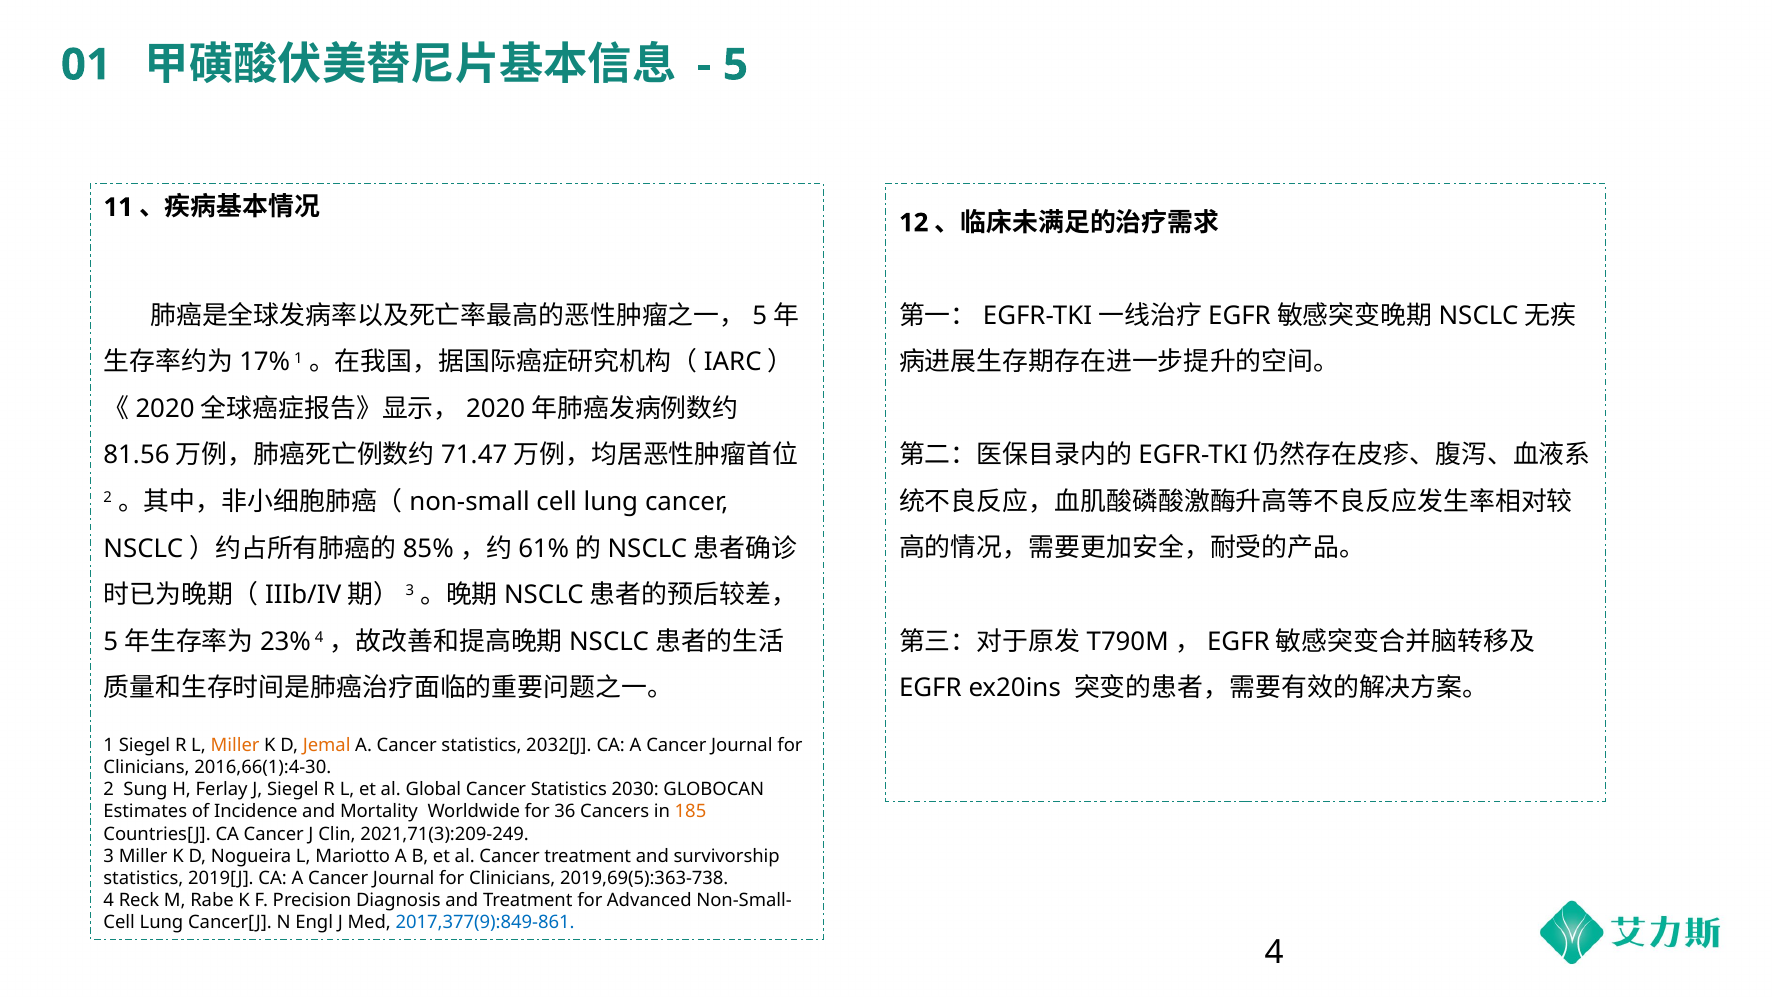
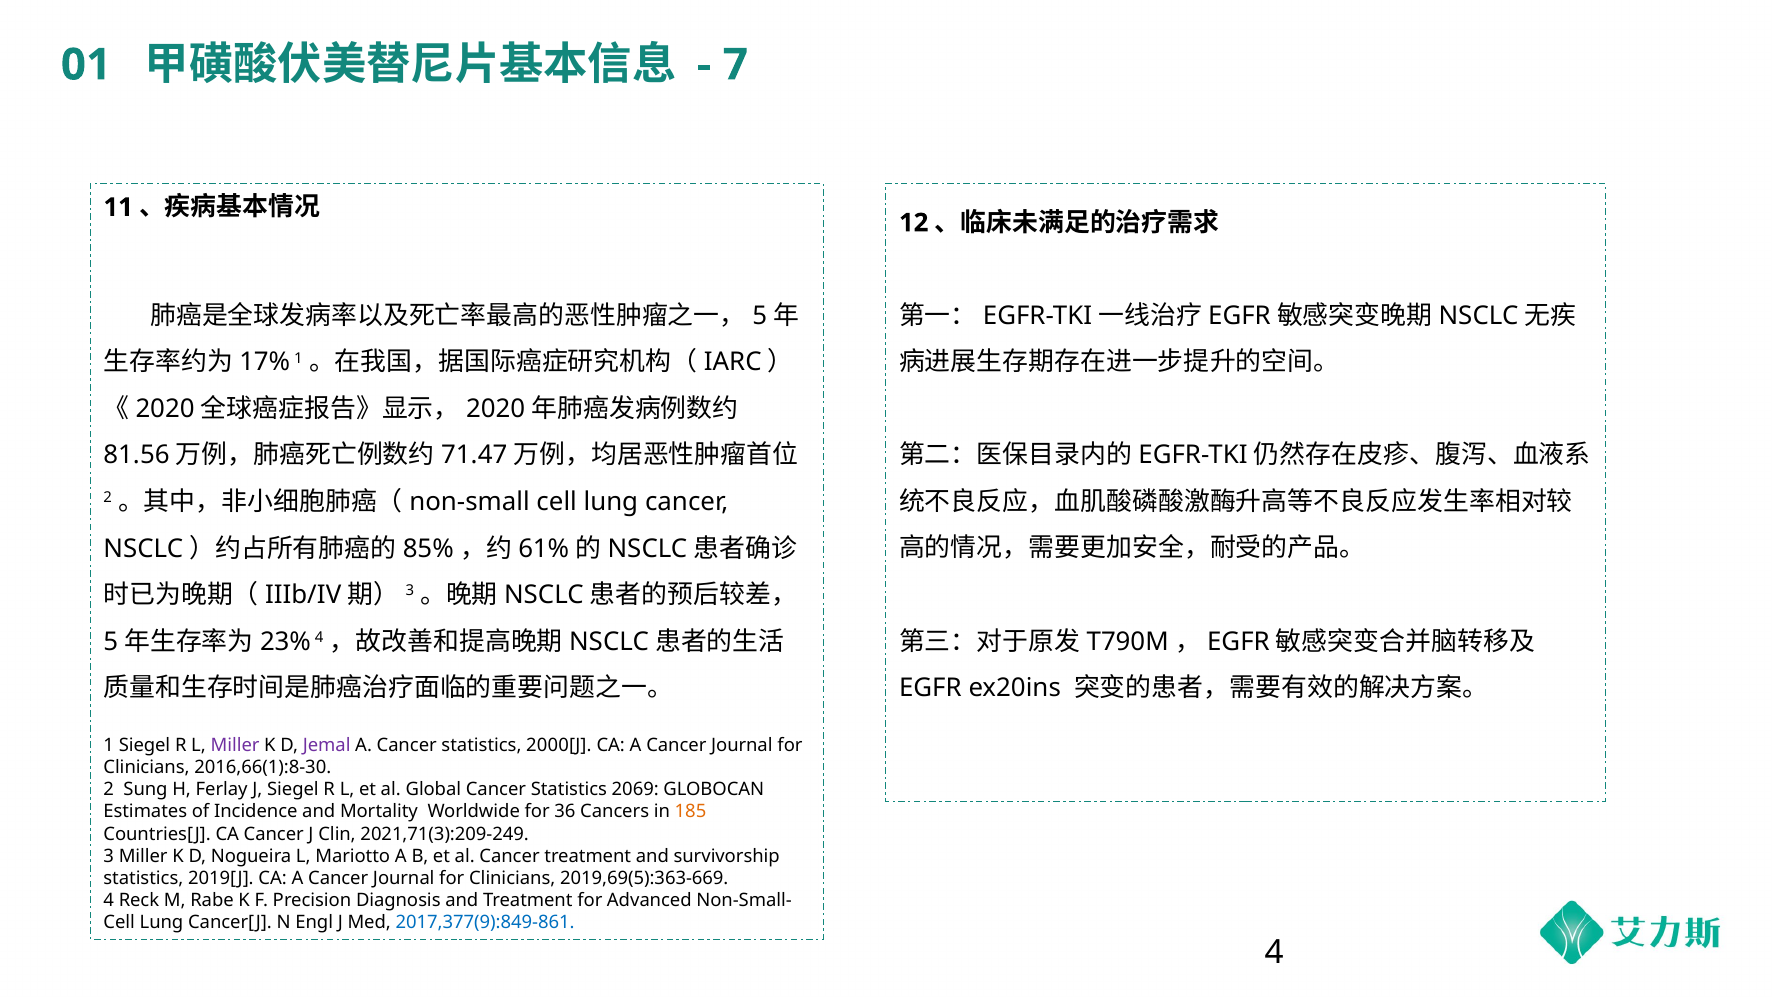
5: 5 -> 7 (735, 65)
Miller colour: orange -> purple (235, 745)
Jemal colour: orange -> purple (327, 745)
2032[J: 2032[J -> 2000[J (559, 745)
2016,66(1):4-30: 2016,66(1):4-30 -> 2016,66(1):8-30 (263, 767)
2030: 2030 -> 2069 (635, 789)
2019,69(5):363-738: 2019,69(5):363-738 -> 2019,69(5):363-669 (644, 878)
